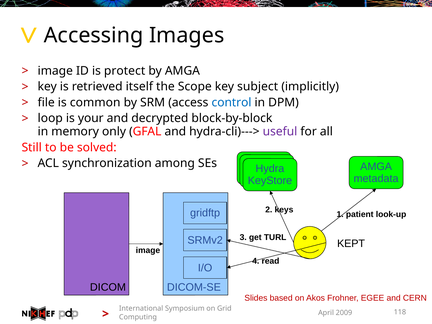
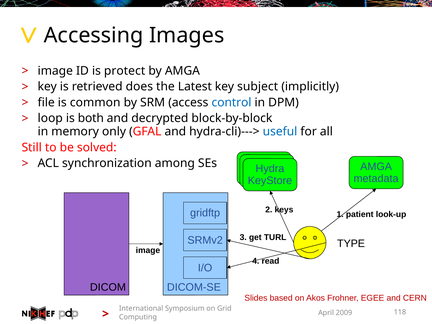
itself: itself -> does (139, 87)
Scope: Scope -> Latest (195, 87)
your: your -> both (91, 118)
useful colour: purple -> blue (280, 132)
KEPT: KEPT -> TYPE (351, 244)
